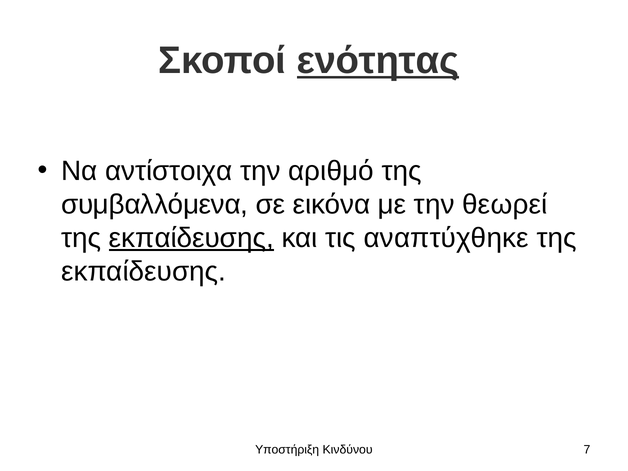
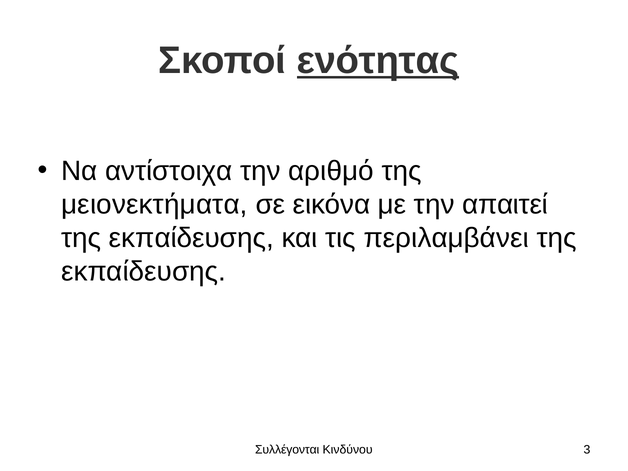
συμβαλλόμενα: συμβαλλόμενα -> μειονεκτήματα (154, 204)
θεωρεί: θεωρεί -> απαιτεί (505, 204)
εκπαίδευσης underline: present -> none (191, 238)
αναπτύχθηκε: αναπτύχθηκε -> περιλαμβάνει (446, 238)
Υποστήριξη: Υποστήριξη -> Συλλέγονται (287, 450)
7: 7 -> 3 (587, 450)
